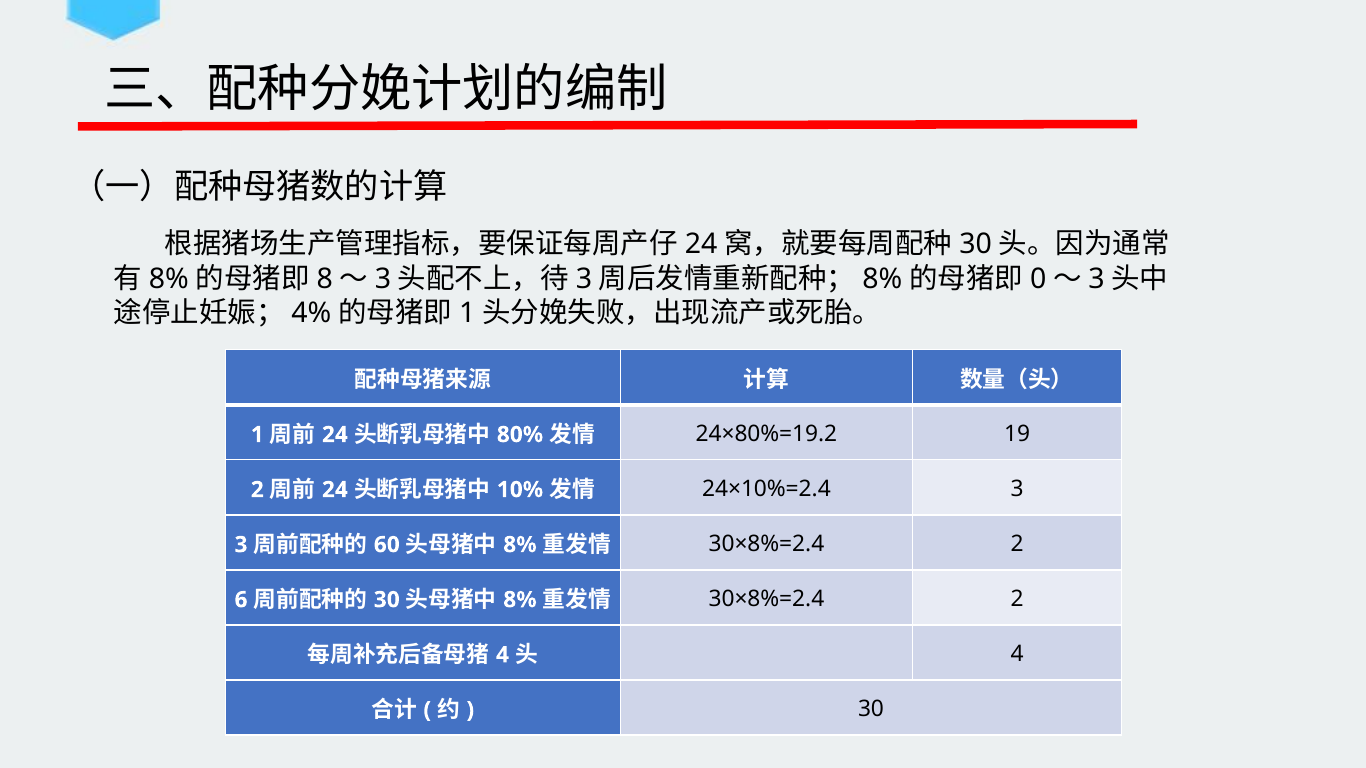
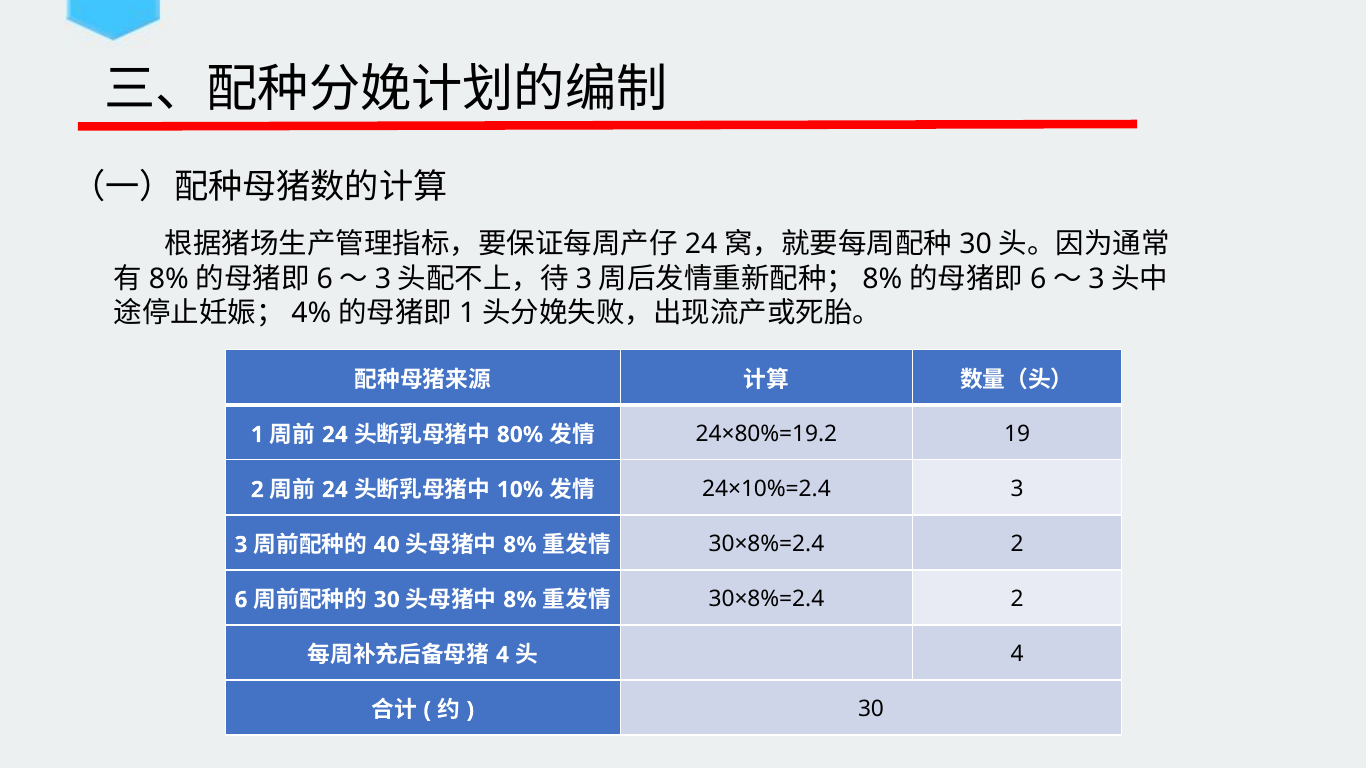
8: 8 -> 6 (325, 279)
0: 0 -> 6 (1038, 279)
60: 60 -> 40 (387, 545)
